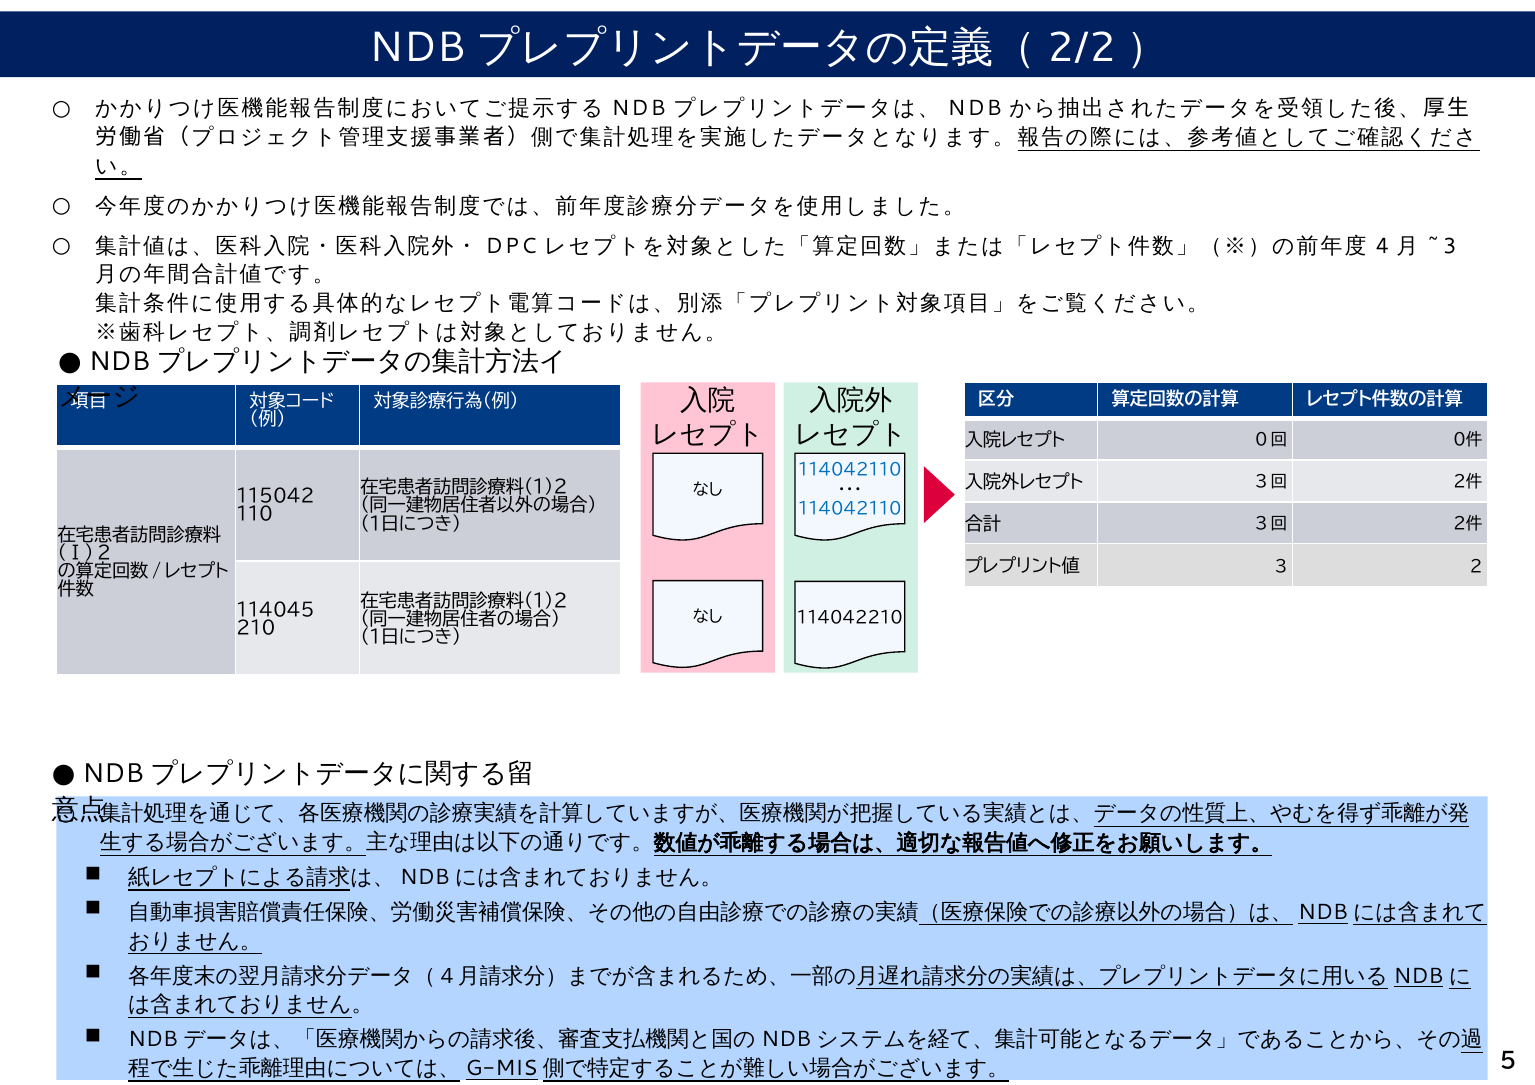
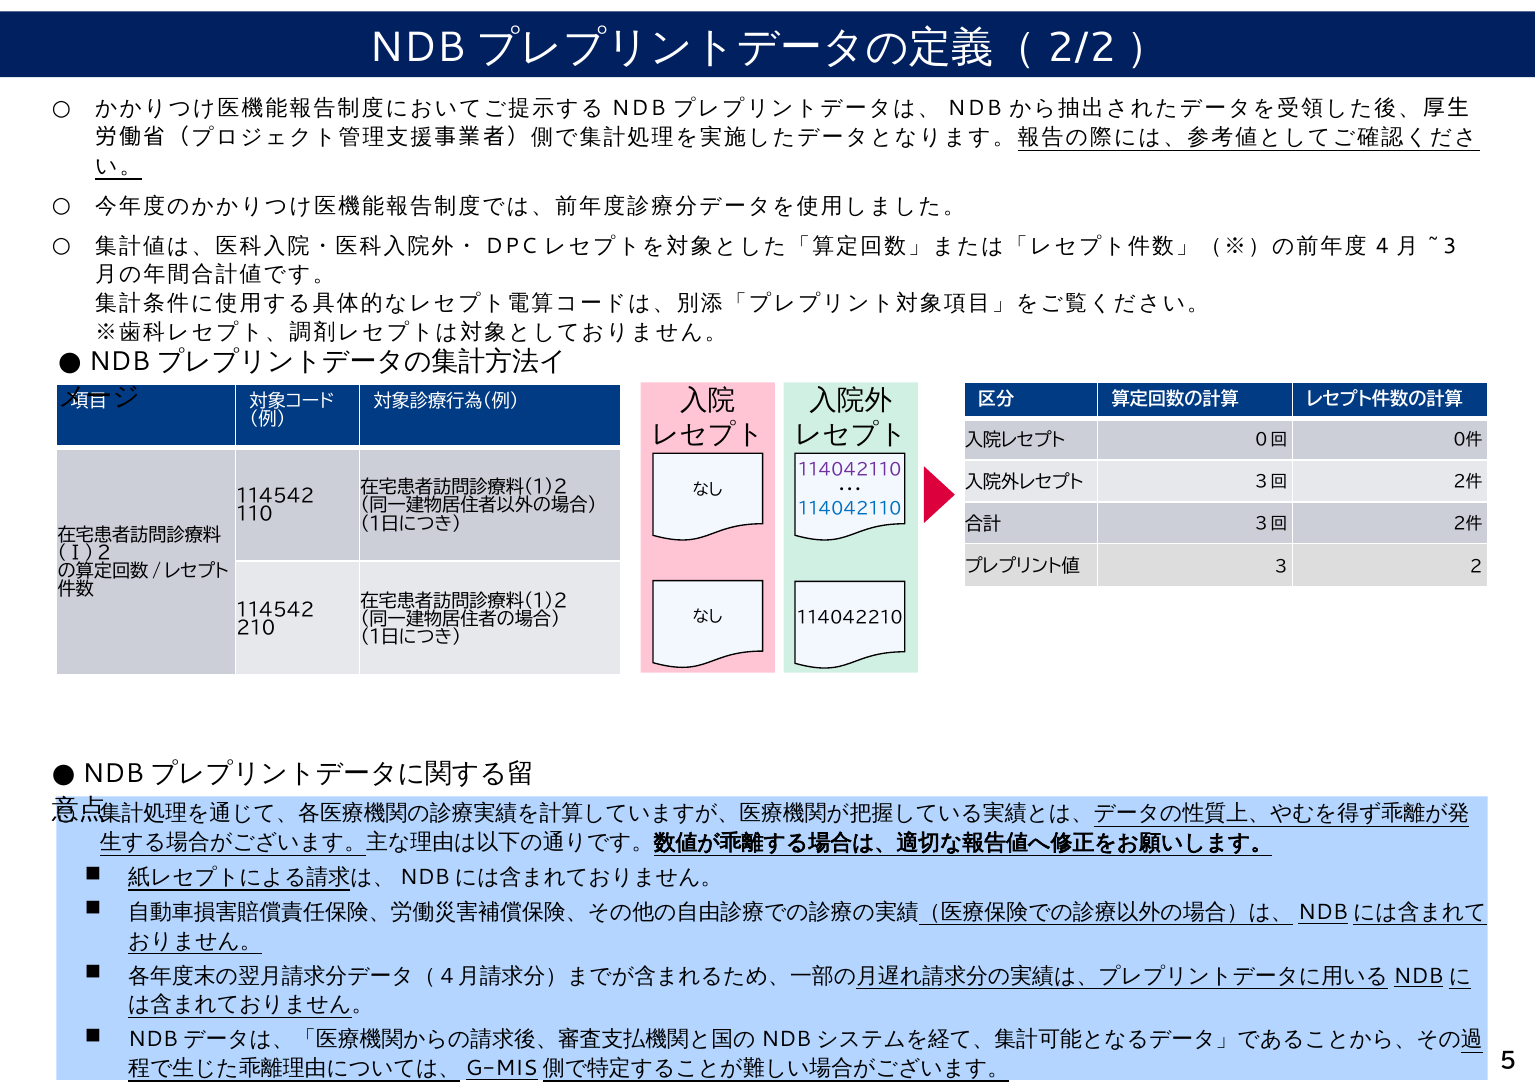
１１４０４２１１０ colour: blue -> purple (850, 470)
115042: 115042 -> 114542 (275, 497)
114045: 114045 -> 114542 (275, 610)
